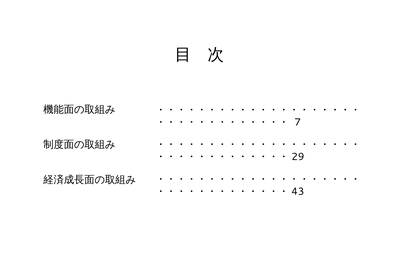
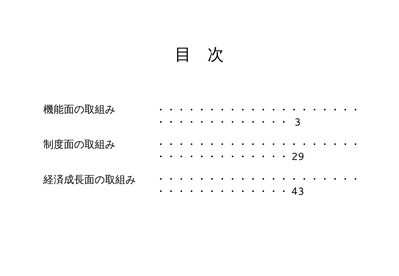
7: 7 -> 3 (298, 122)
